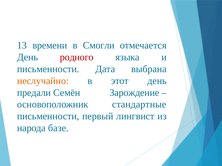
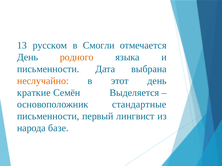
времени: времени -> русском (50, 46)
родного colour: red -> orange (77, 57)
предали: предали -> краткие (34, 93)
Зарождение: Зарождение -> Выделяется (134, 93)
